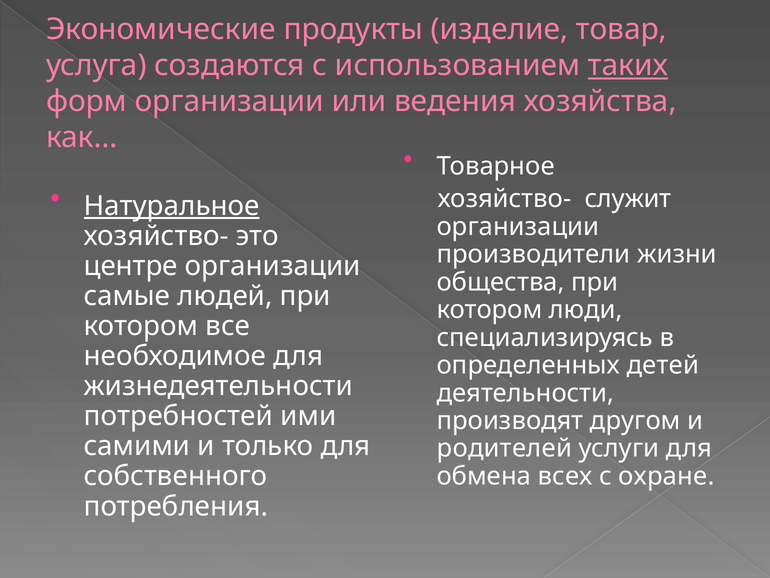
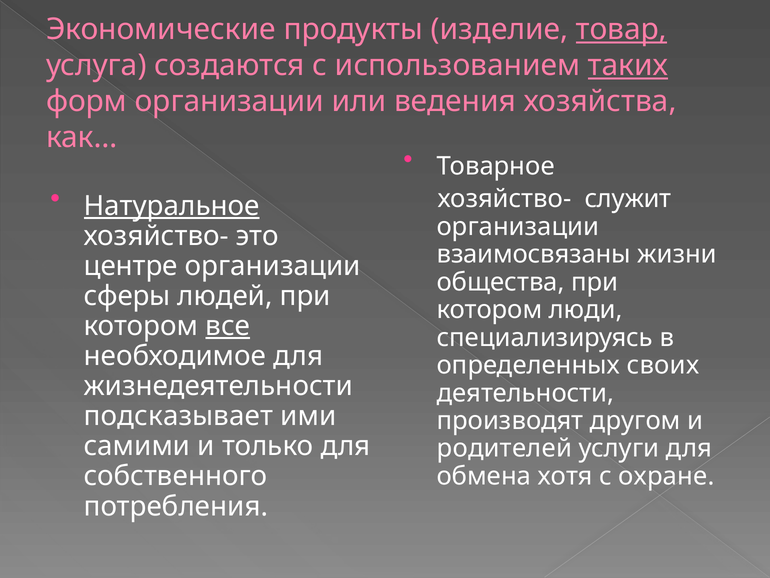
товар underline: none -> present (621, 30)
производители: производители -> взаимосвязаны (534, 254)
самые: самые -> сферы (127, 296)
все underline: none -> present (228, 326)
детей: детей -> своих (663, 365)
потребностей: потребностей -> подсказывает (178, 416)
всех: всех -> хотя (565, 476)
